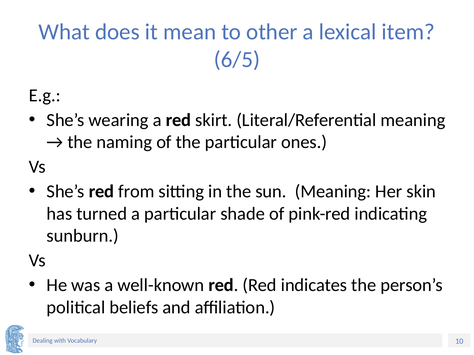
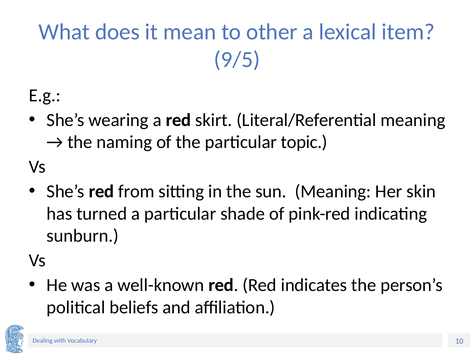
6/5: 6/5 -> 9/5 (237, 60)
ones: ones -> topic (304, 142)
